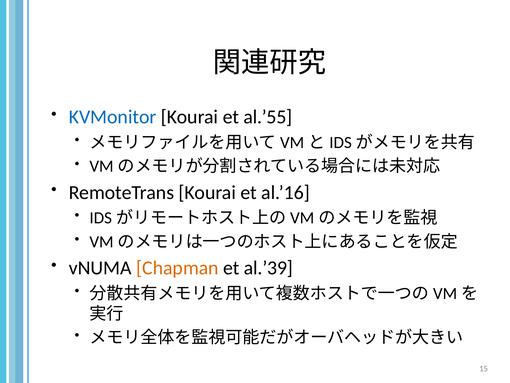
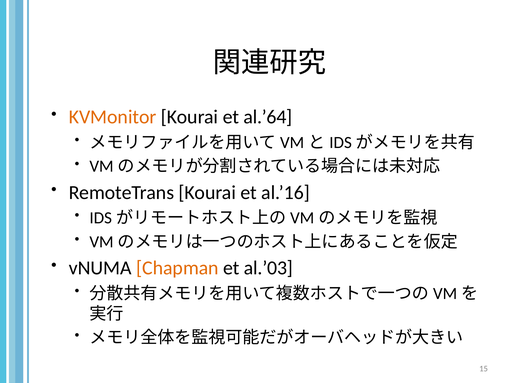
KVMonitor colour: blue -> orange (113, 117)
al.’55: al.’55 -> al.’64 (268, 117)
al.’39: al.’39 -> al.’03 (268, 268)
